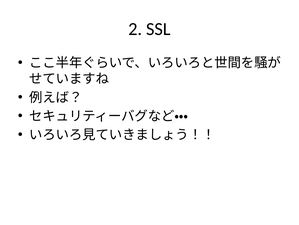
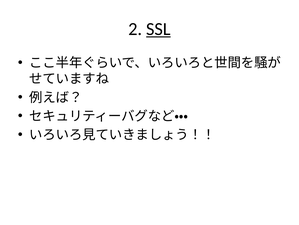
SSL underline: none -> present (158, 29)
